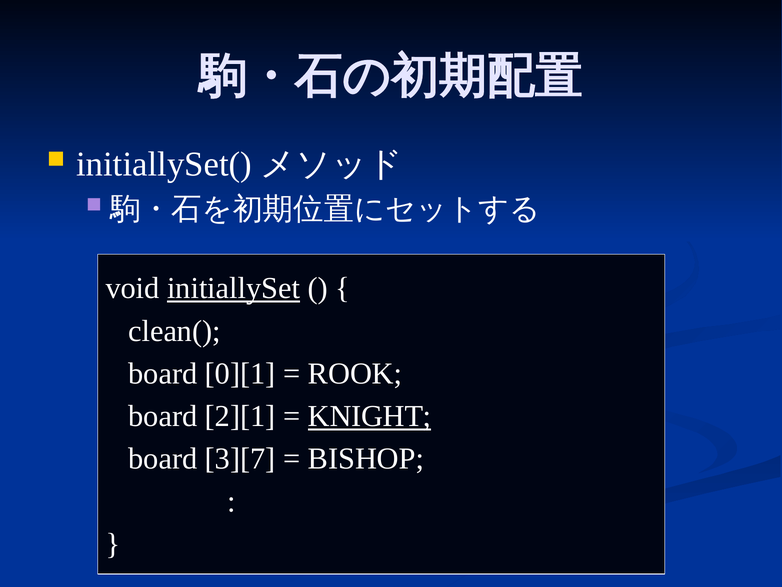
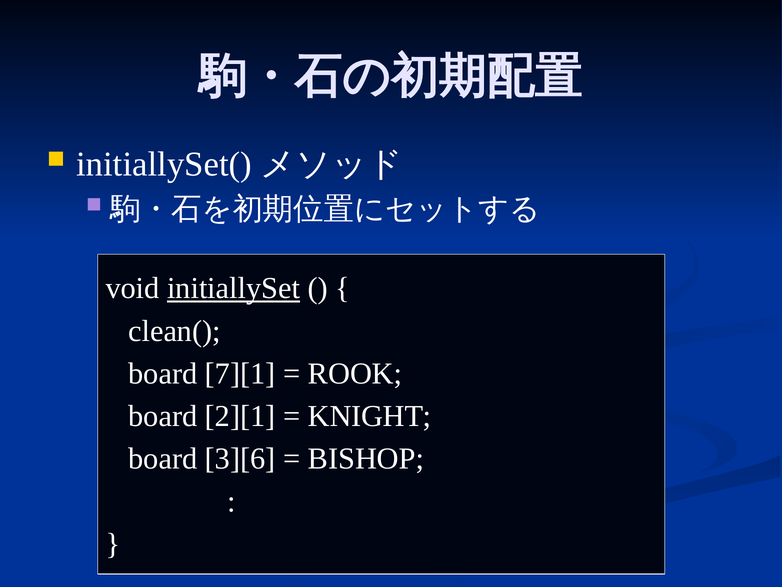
0][1: 0][1 -> 7][1 (240, 373)
KNIGHT underline: present -> none (370, 416)
3][7: 3][7 -> 3][6 (240, 459)
